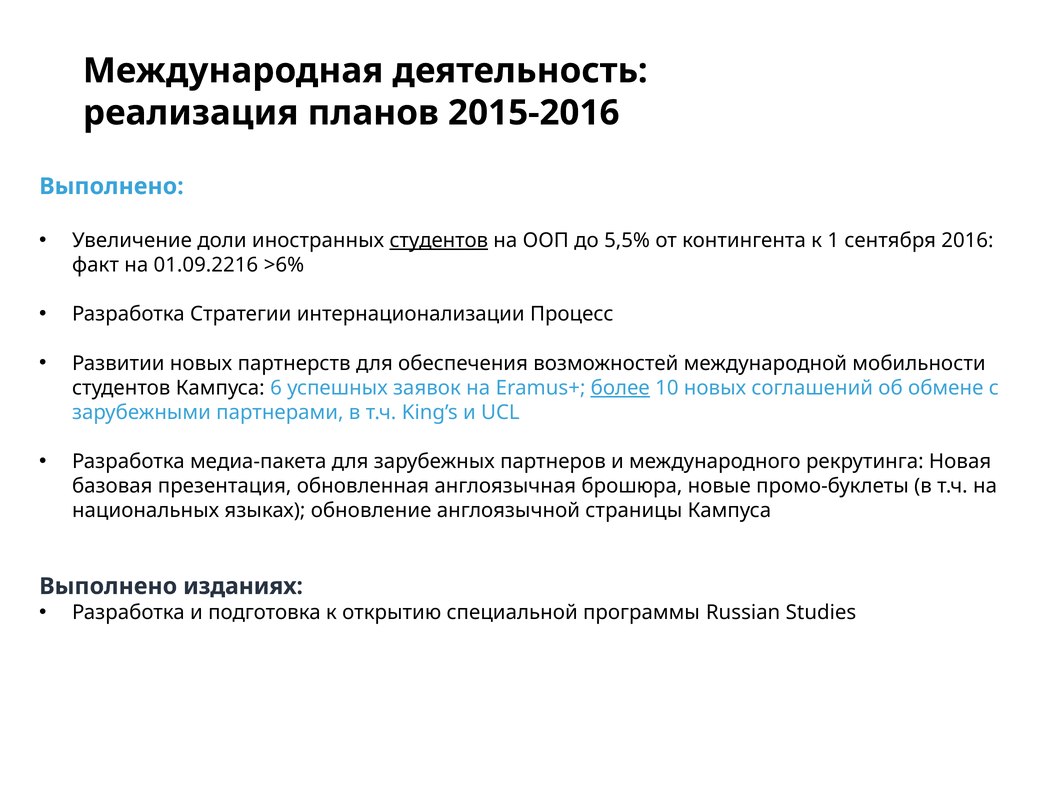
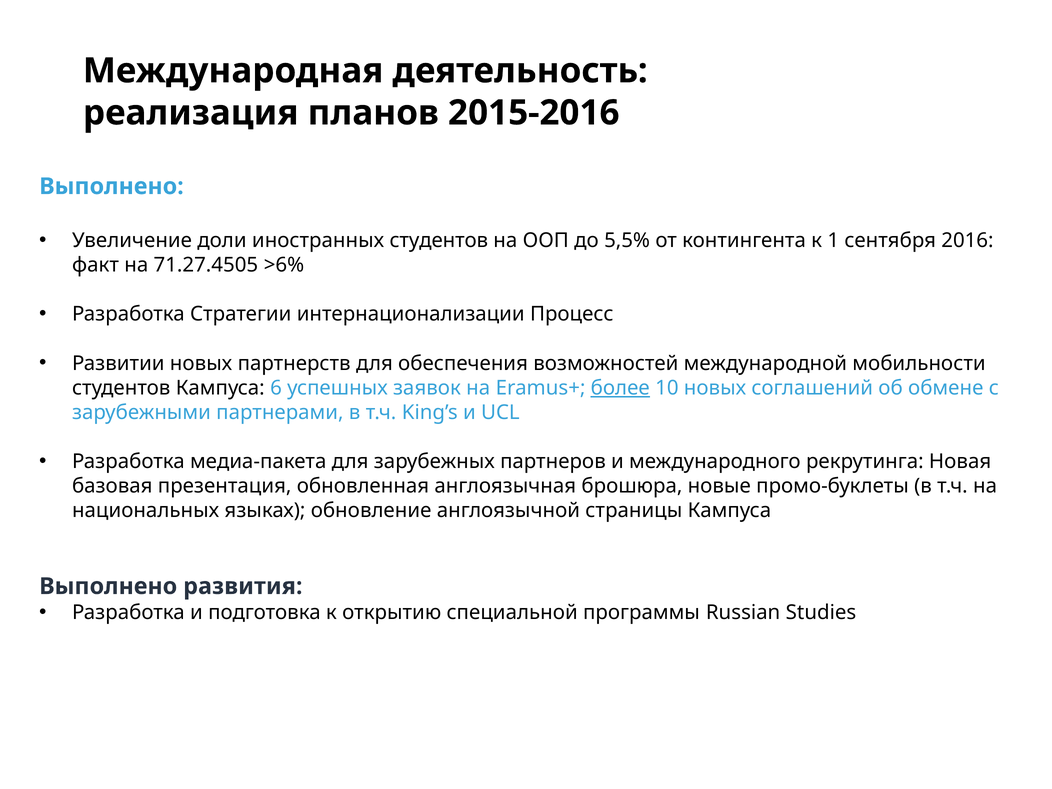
студентов underline: present -> none (439, 241)
01.09.2216: 01.09.2216 -> 71.27.4505 (206, 265)
изданиях: изданиях -> развития (243, 586)
